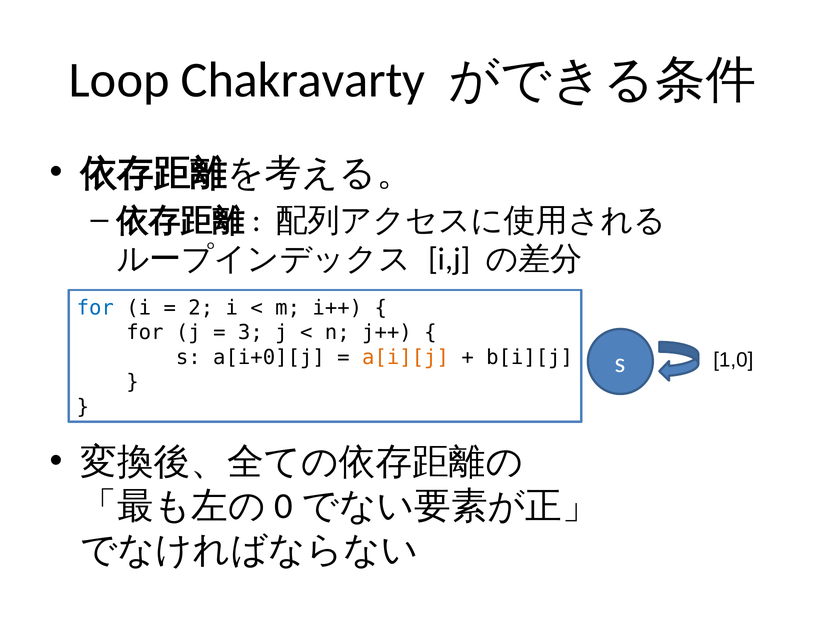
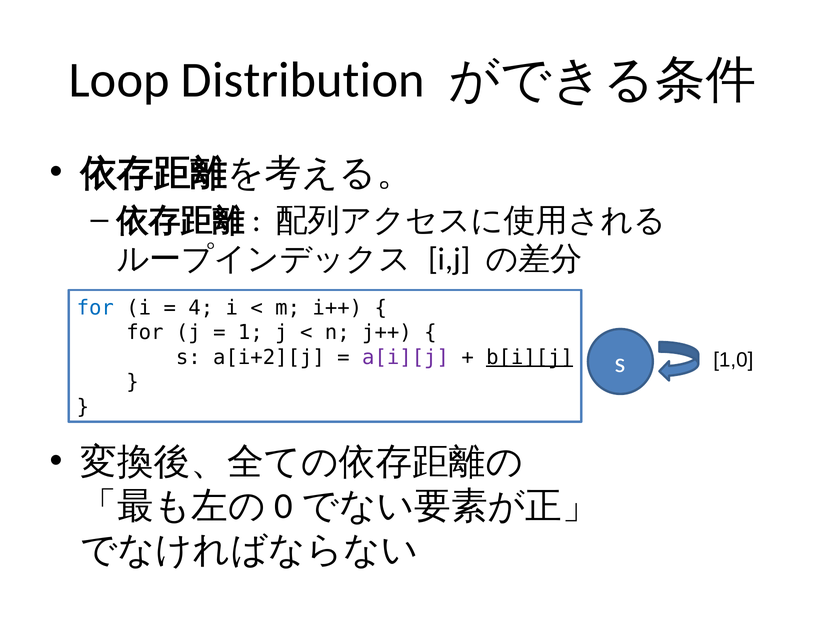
Chakravarty: Chakravarty -> Distribution (303, 80)
2: 2 -> 4 (201, 308)
3: 3 -> 1 (250, 332)
a[i+0][j: a[i+0][j -> a[i+2][j (269, 357)
a[i][j colour: orange -> purple (405, 357)
b[i][j underline: none -> present (530, 357)
